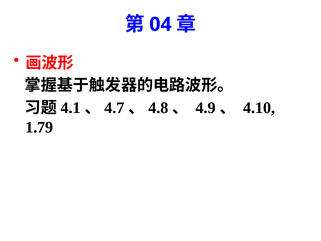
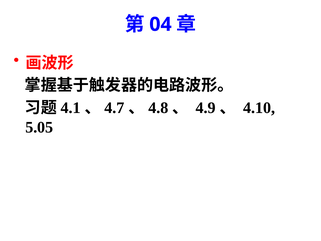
1.79: 1.79 -> 5.05 (39, 127)
